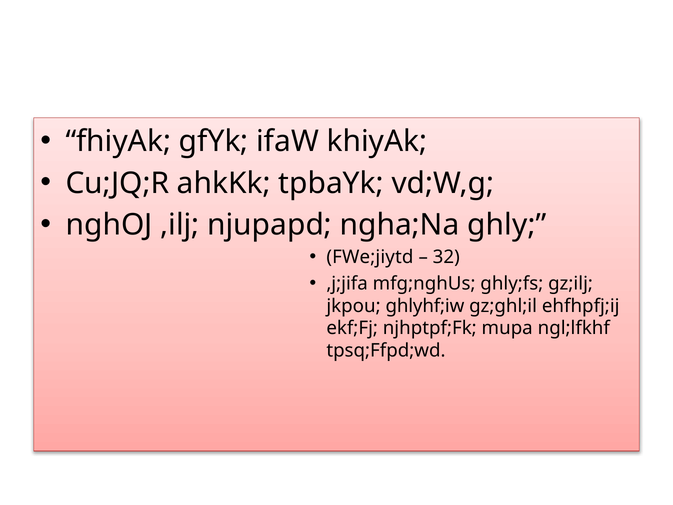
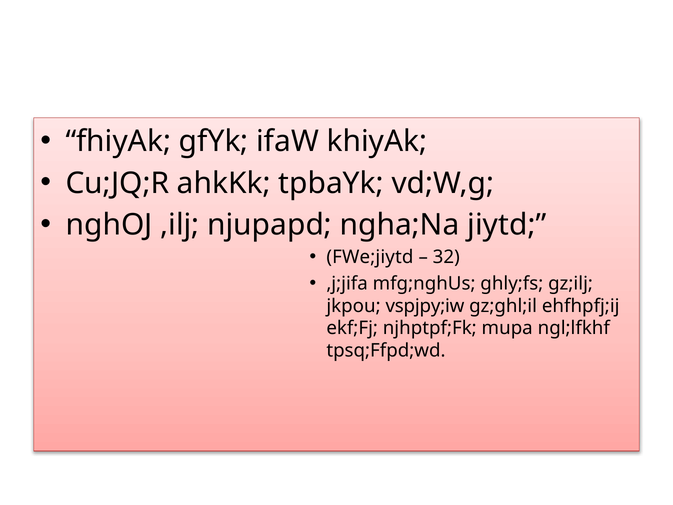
ghly: ghly -> jiytd (507, 225)
ghlyhf;iw: ghlyhf;iw -> vspjpy;iw (425, 306)
